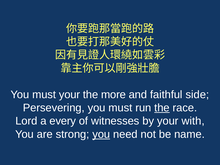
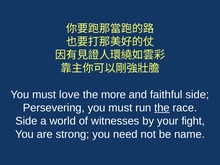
must your: your -> love (69, 95)
Lord: Lord -> Side (26, 121)
every: every -> world (63, 121)
with: with -> fight (193, 121)
you underline: present -> none (101, 134)
